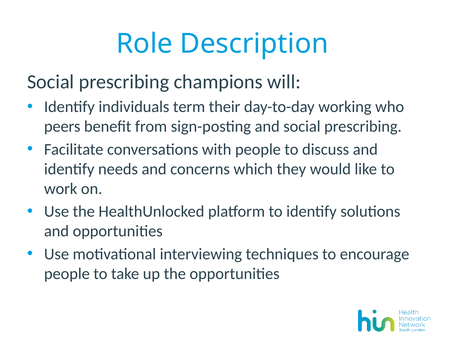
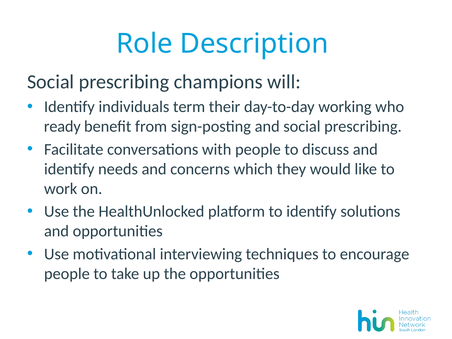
peers: peers -> ready (62, 127)
